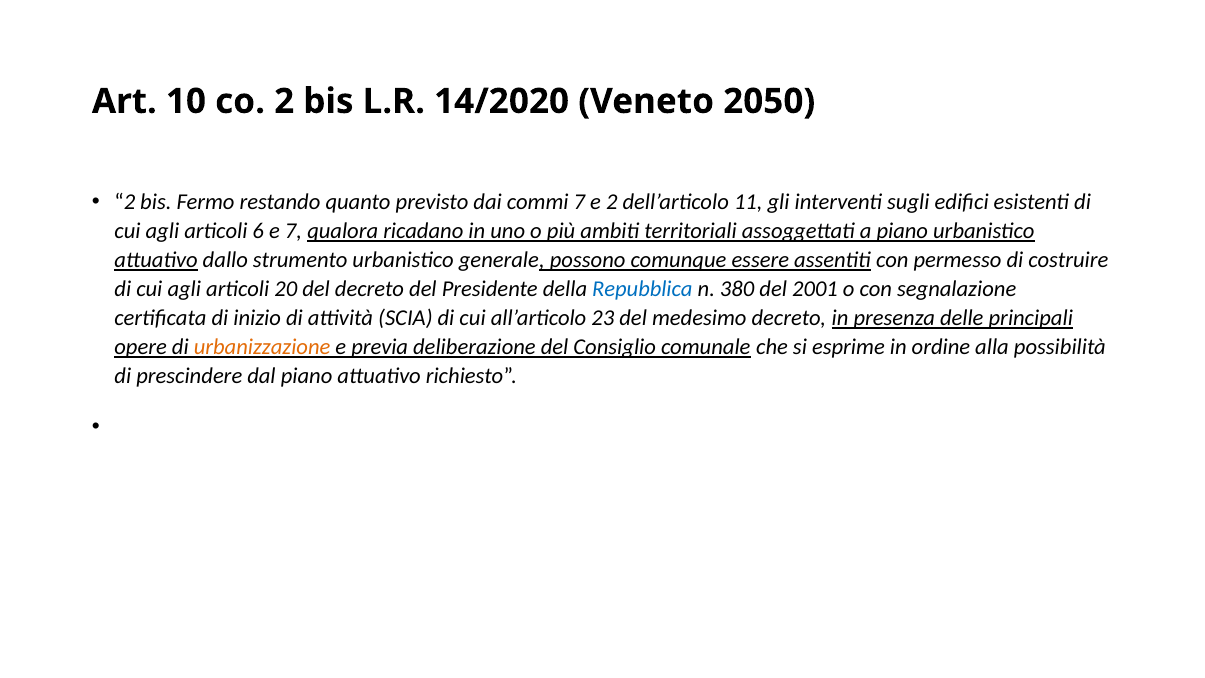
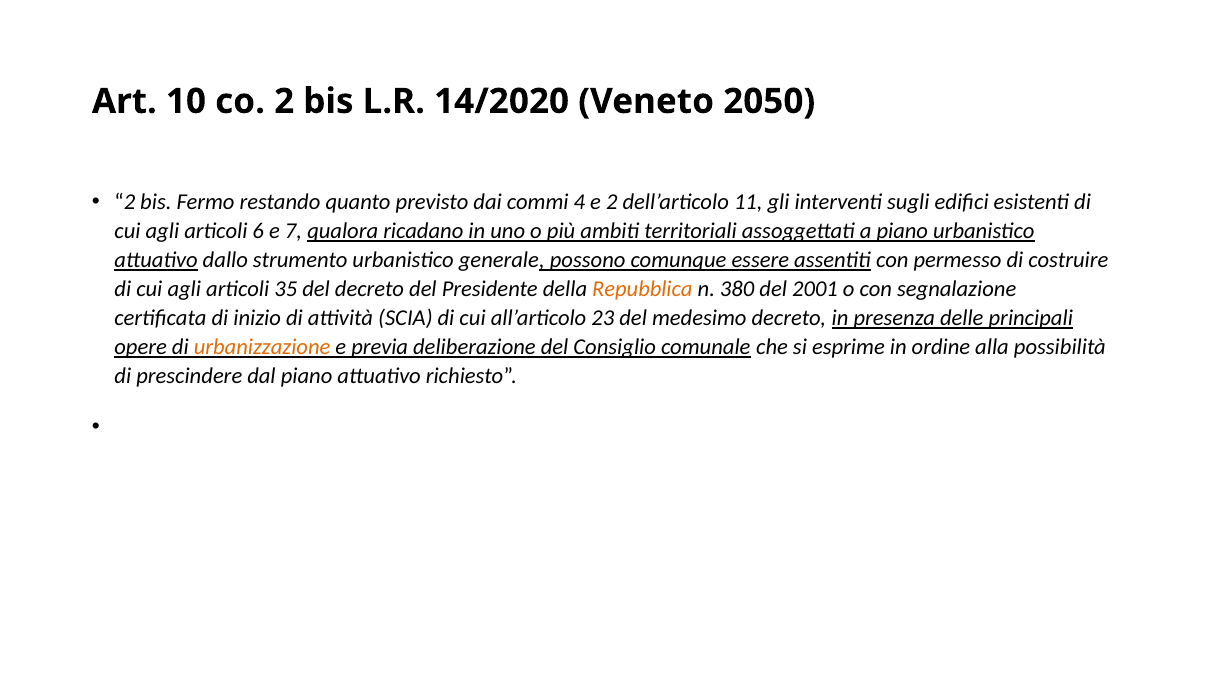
commi 7: 7 -> 4 (579, 202)
20: 20 -> 35 (286, 289)
Repubblica colour: blue -> orange (642, 289)
